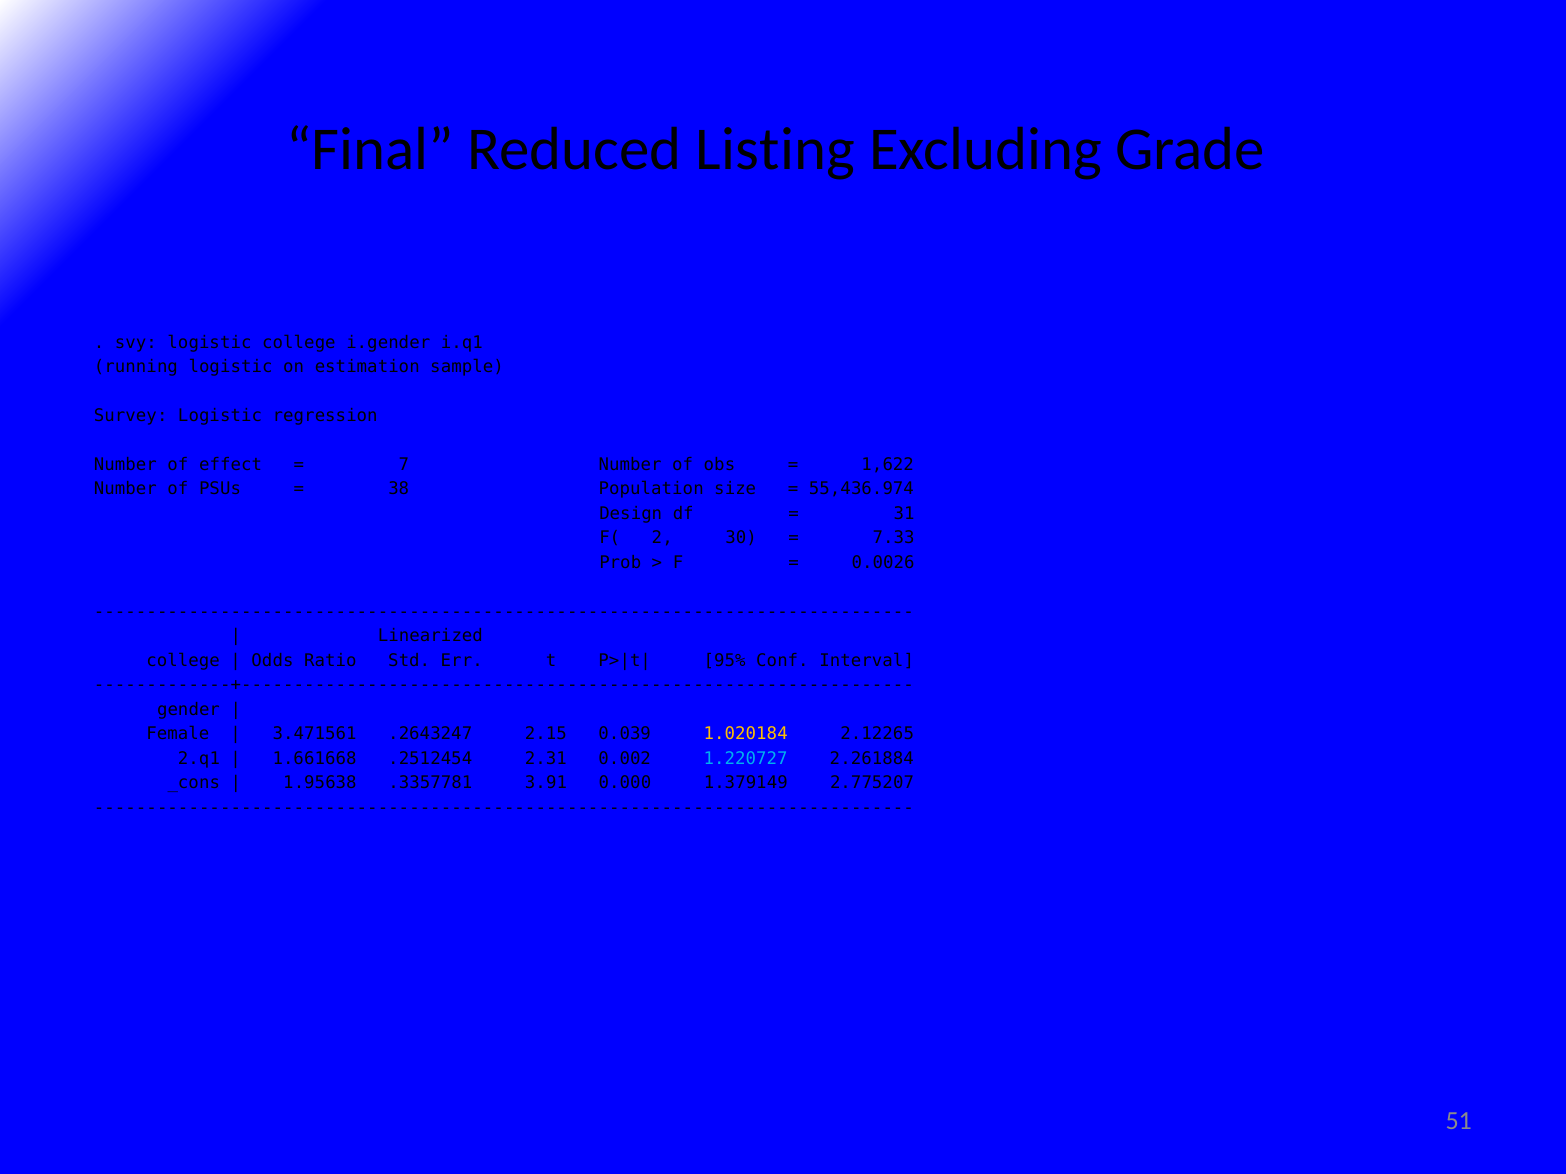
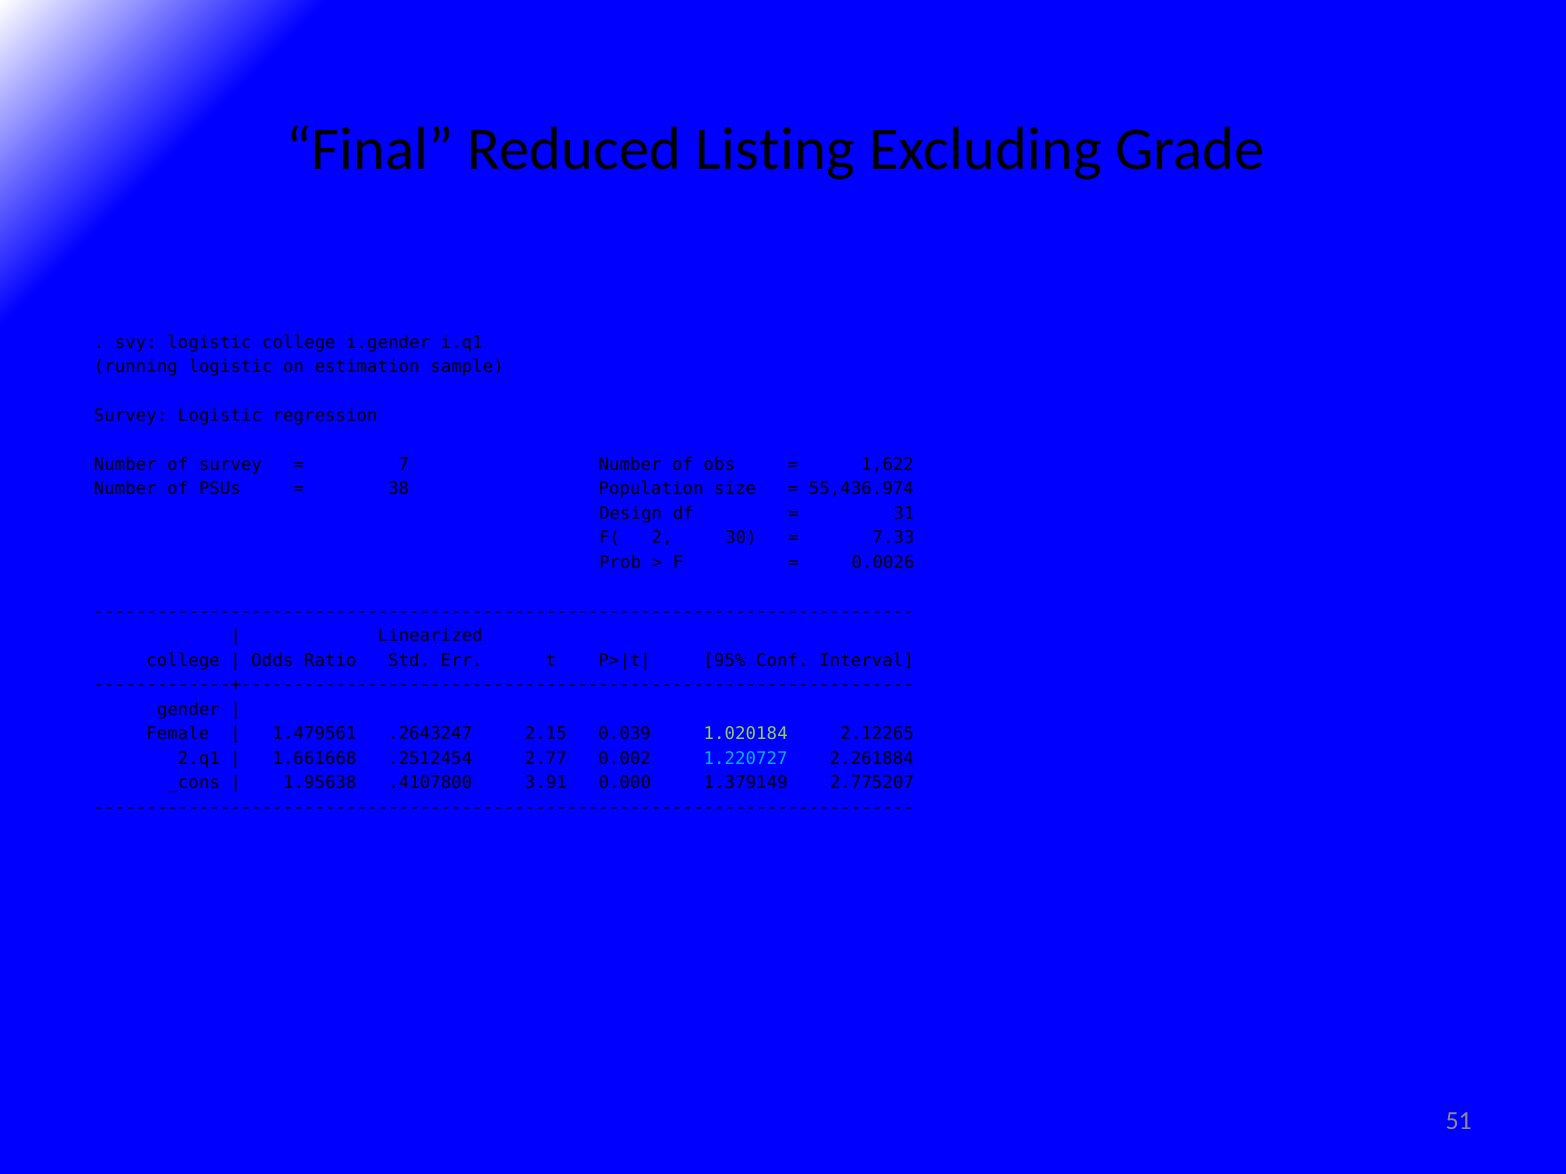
of effect: effect -> survey (231, 465)
3.471561: 3.471561 -> 1.479561 (315, 734)
1.020184 colour: yellow -> light green (746, 734)
2.31: 2.31 -> 2.77 (546, 759)
.3357781: .3357781 -> .4107800 (430, 783)
